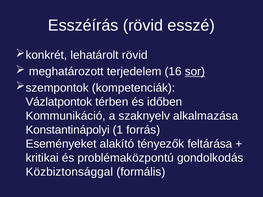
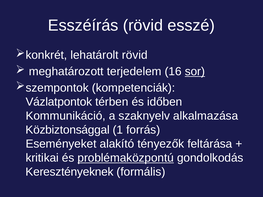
Konstantinápolyi: Konstantinápolyi -> Közbiztonsággal (68, 130)
problémaközpontú underline: none -> present (126, 158)
Közbiztonsággal: Közbiztonsággal -> Keresztényeknek (70, 172)
